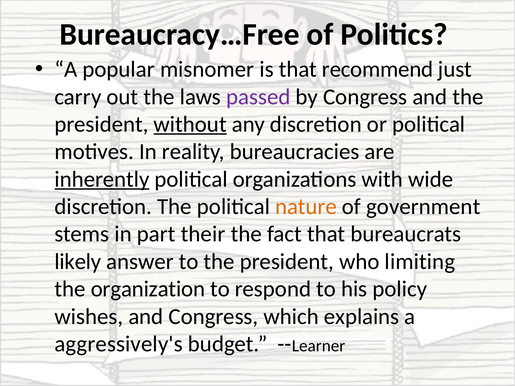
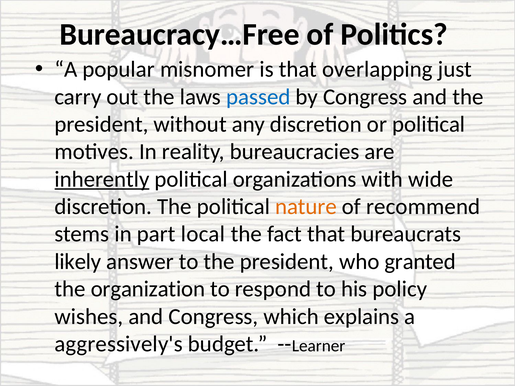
recommend: recommend -> overlapping (377, 69)
passed colour: purple -> blue (258, 97)
without underline: present -> none (190, 124)
government: government -> recommend (423, 207)
their: their -> local (203, 234)
limiting: limiting -> granted (420, 262)
